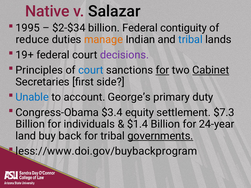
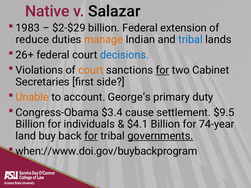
1995: 1995 -> 1983 (28, 28)
$2-$34: $2-$34 -> $2-$29 (69, 28)
contiguity: contiguity -> extension (184, 28)
19+: 19+ -> 26+ (25, 55)
decisions colour: purple -> blue (124, 55)
Principles: Principles -> Violations (39, 70)
court colour: blue -> orange (91, 70)
Cabinet underline: present -> none (211, 70)
Unable colour: blue -> orange (32, 97)
equity: equity -> cause (140, 113)
$7.3: $7.3 -> $9.5 (224, 113)
$1.4: $1.4 -> $4.1 (138, 124)
24-year: 24-year -> 74-year (217, 124)
for underline: none -> present (91, 136)
less://www.doi.gov/buybackprogram: less://www.doi.gov/buybackprogram -> when://www.doi.gov/buybackprogram (106, 151)
